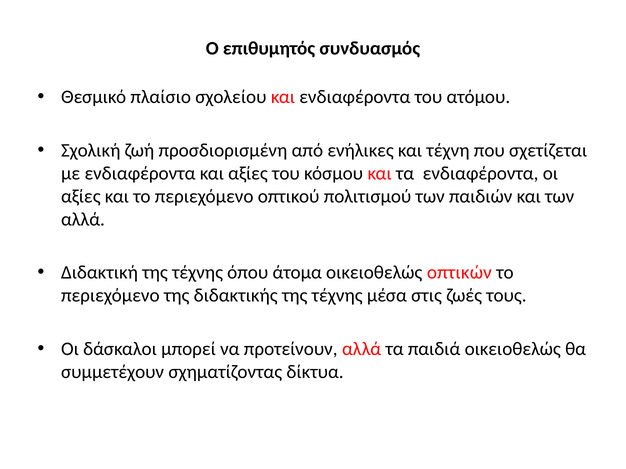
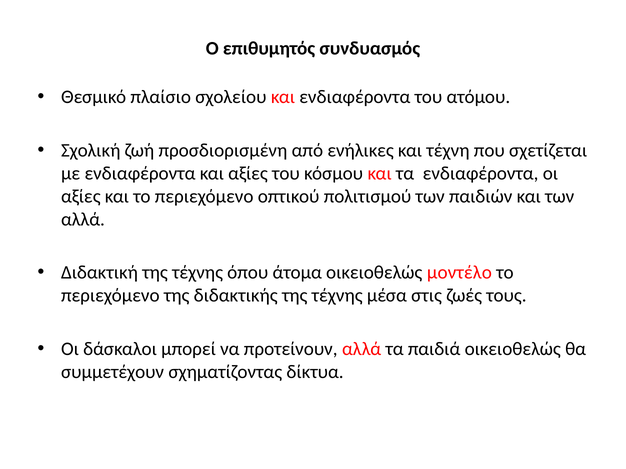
οπτικών: οπτικών -> μοντέλο (459, 273)
